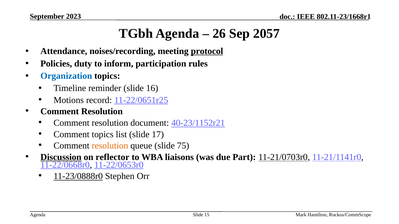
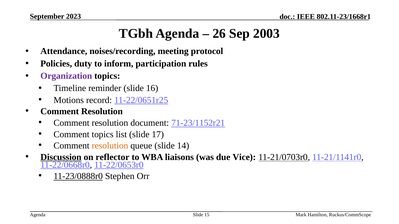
2057: 2057 -> 2003 (266, 34)
protocol underline: present -> none (207, 51)
Organization colour: blue -> purple (66, 76)
40-23/1152r21: 40-23/1152r21 -> 71-23/1152r21 (198, 123)
75: 75 -> 14 (183, 146)
Part: Part -> Vice (244, 157)
